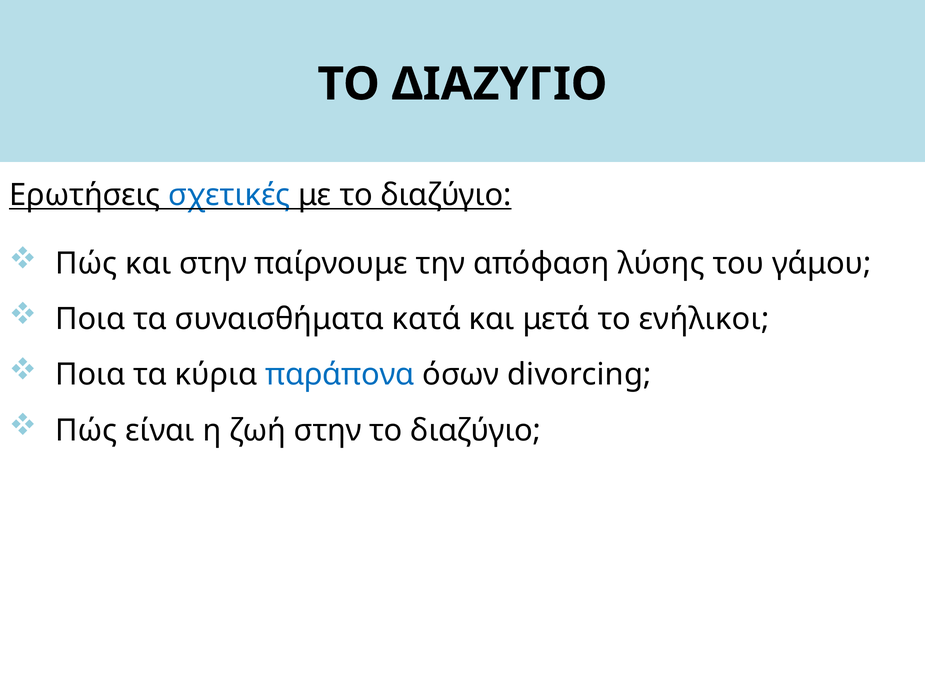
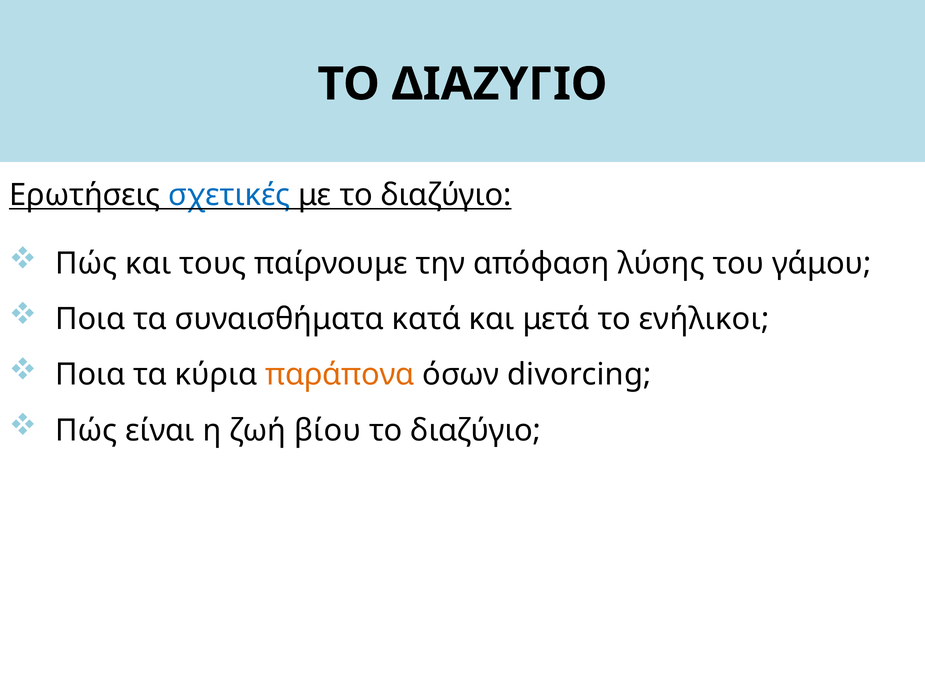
και στην: στην -> τους (213, 264)
παράπονα colour: blue -> orange (340, 375)
ζωή στην: στην -> βίου (328, 430)
